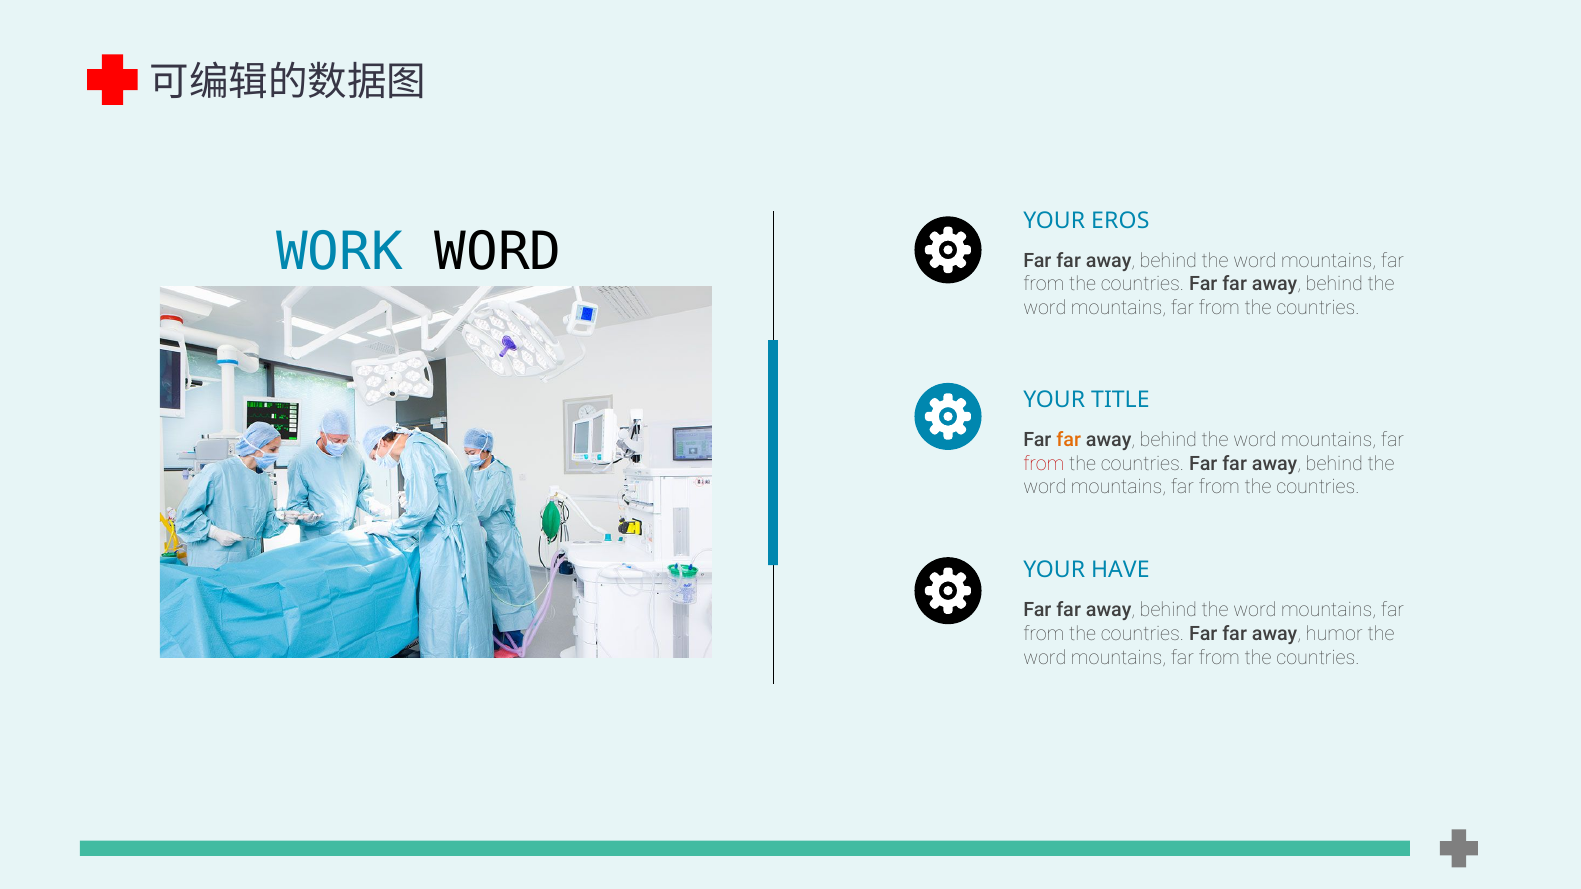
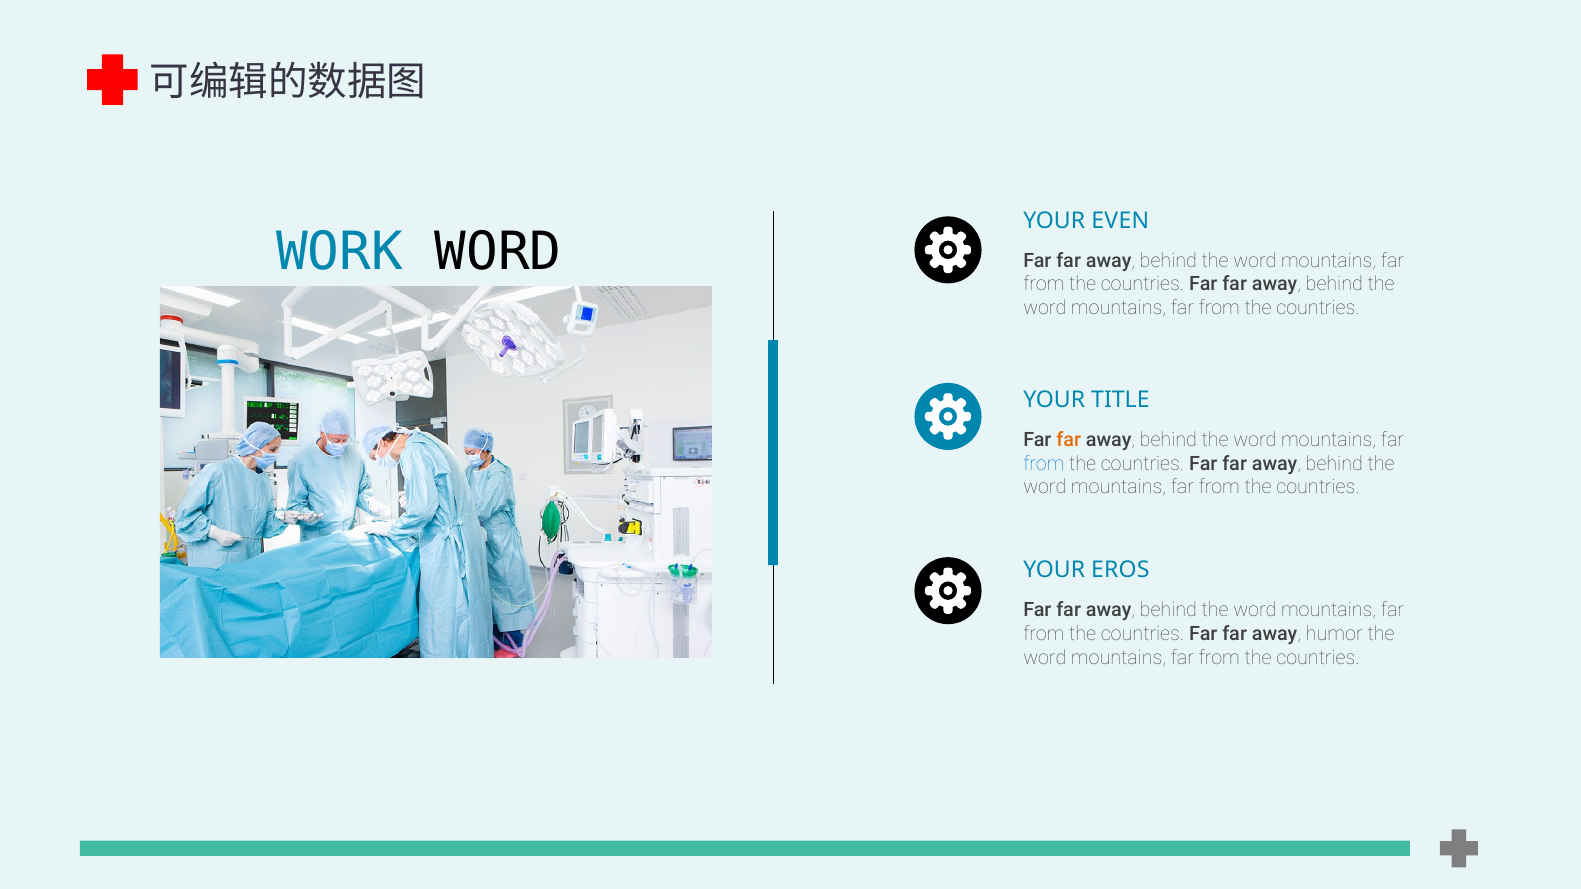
EROS: EROS -> EVEN (1120, 221)
from colour: red -> blue (1044, 464)
HAVE: HAVE -> EROS (1120, 570)
